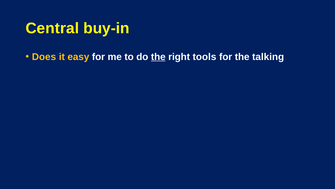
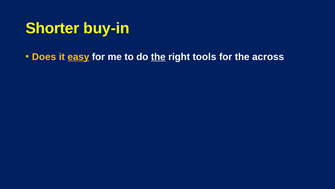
Central: Central -> Shorter (52, 28)
easy underline: none -> present (78, 57)
talking: talking -> across (268, 57)
